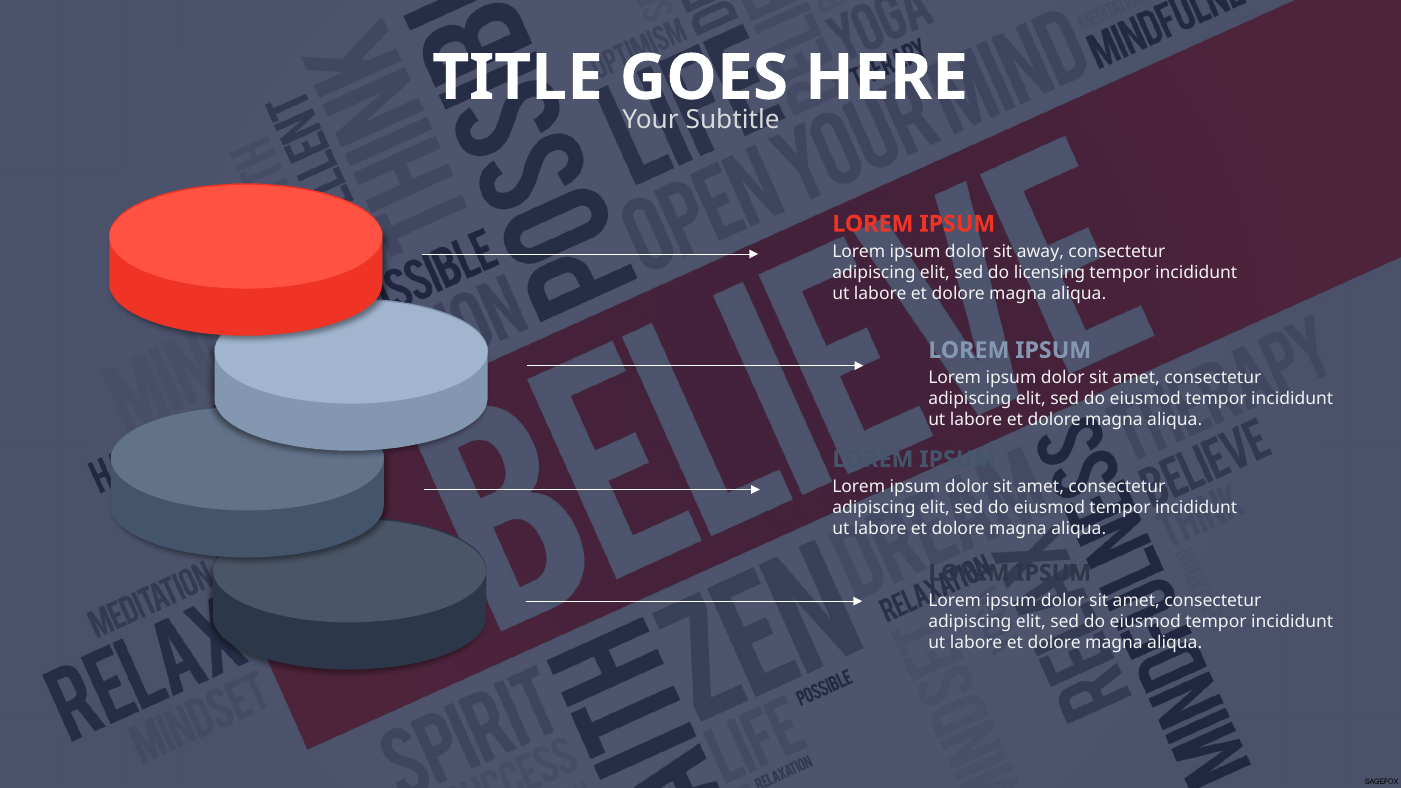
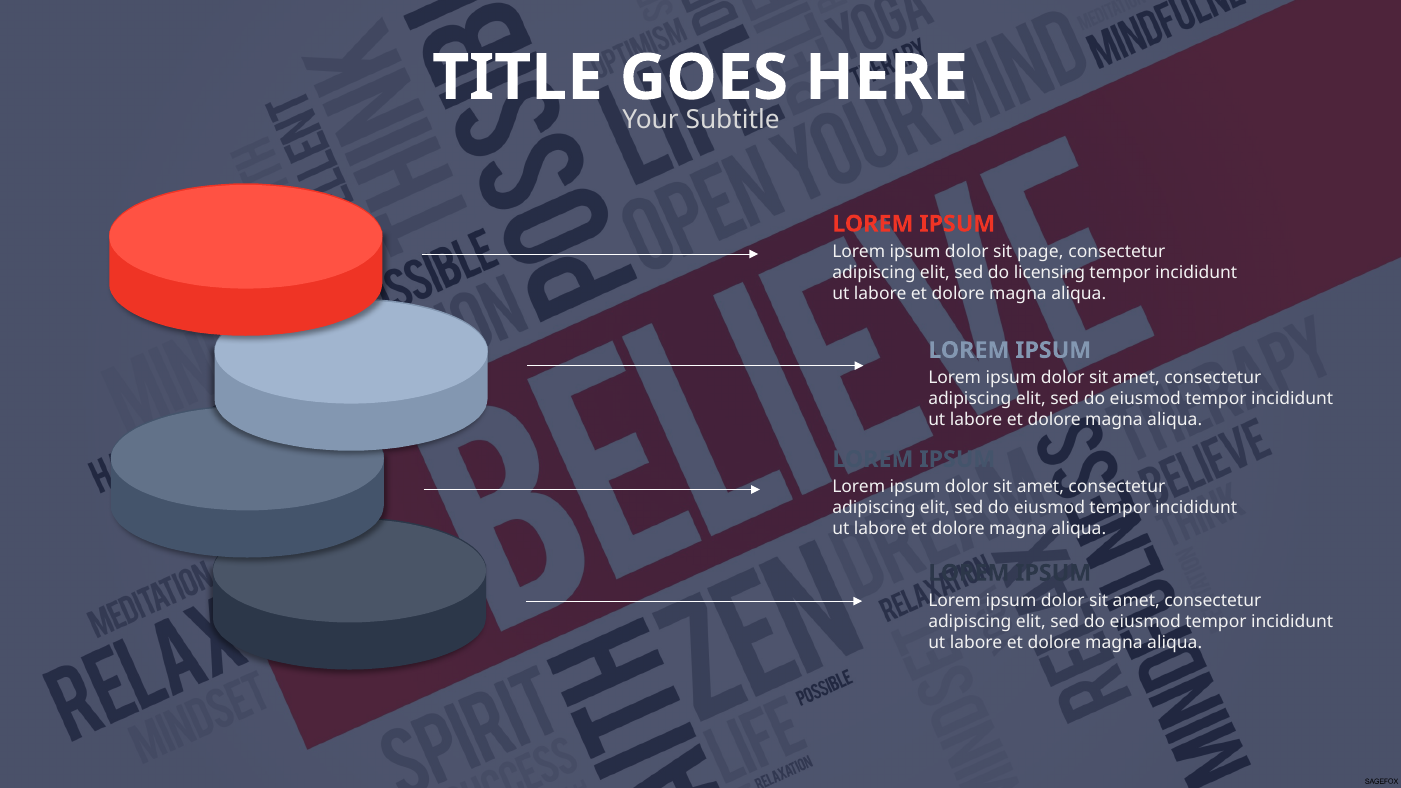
away: away -> page (1040, 251)
